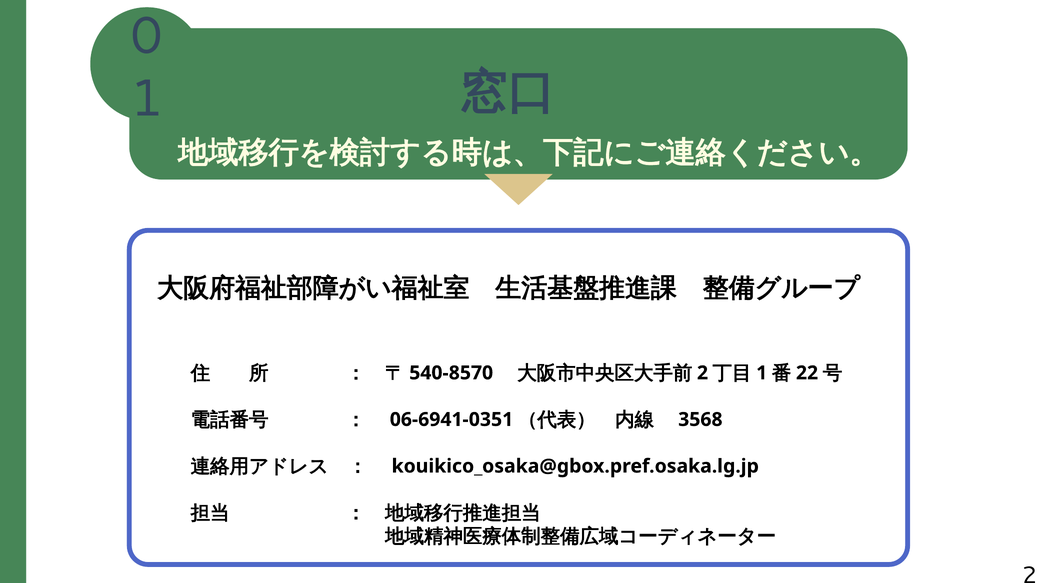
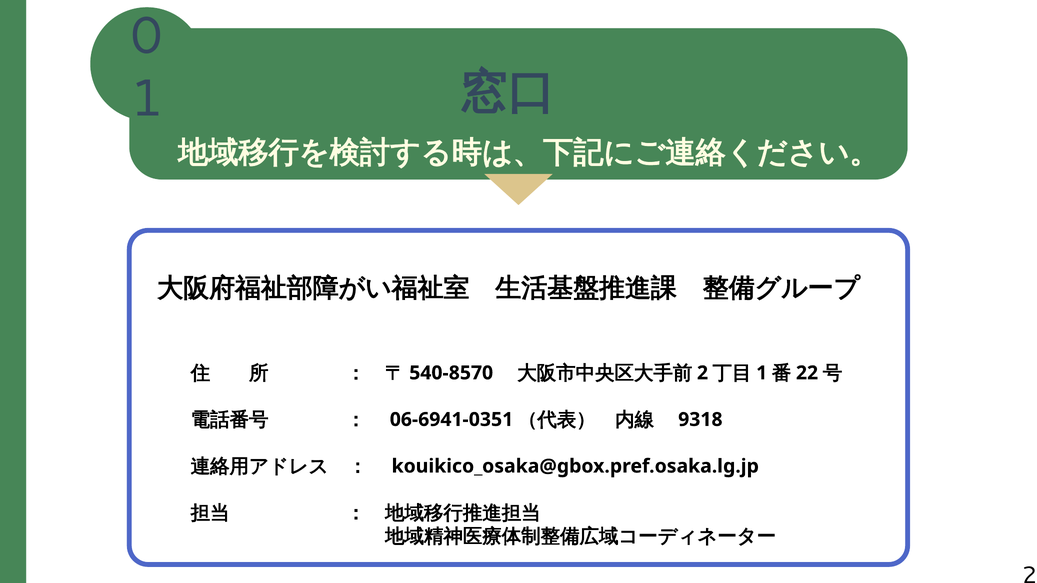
3568: 3568 -> 9318 (700, 420)
